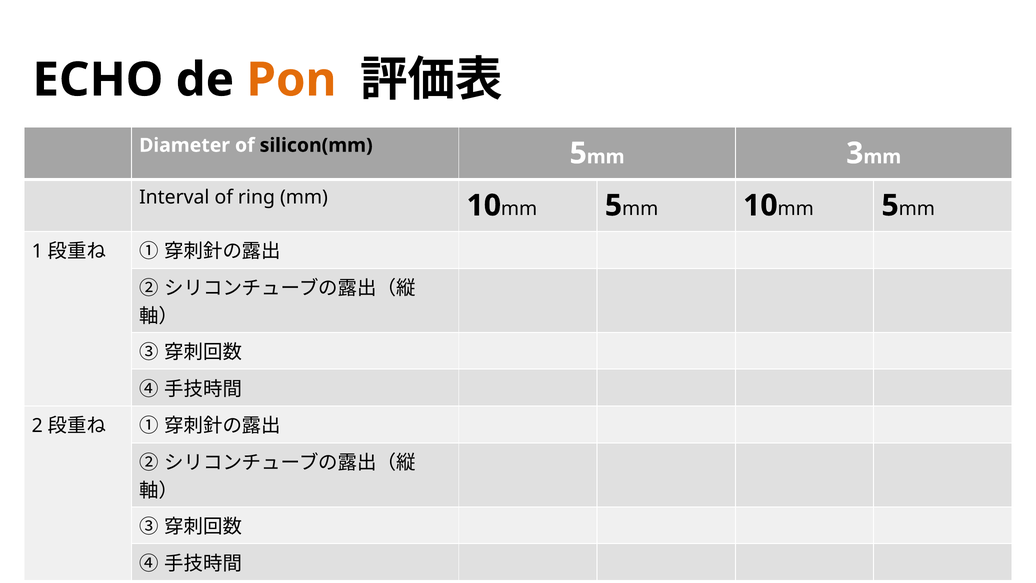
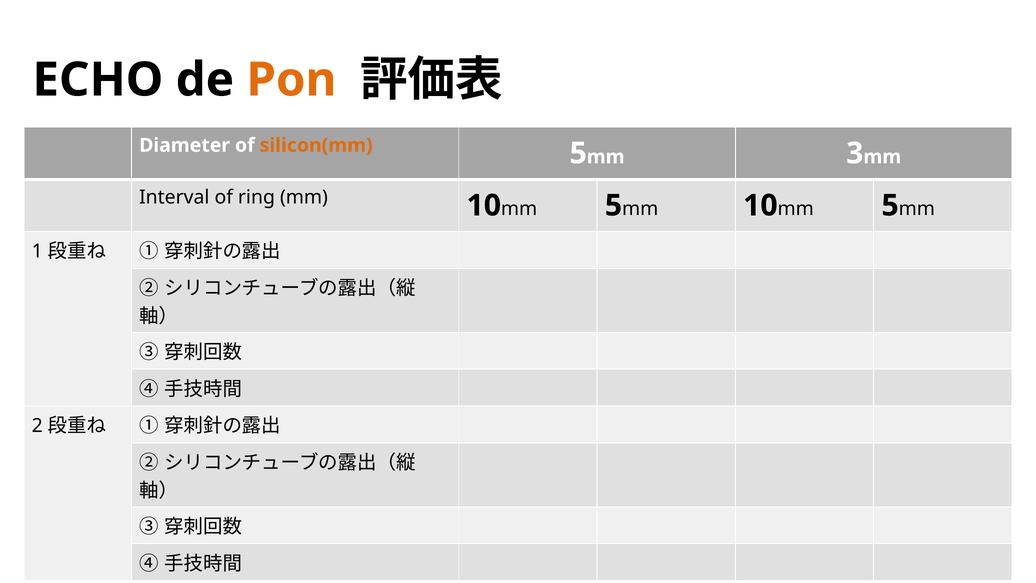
silicon(mm colour: black -> orange (316, 145)
